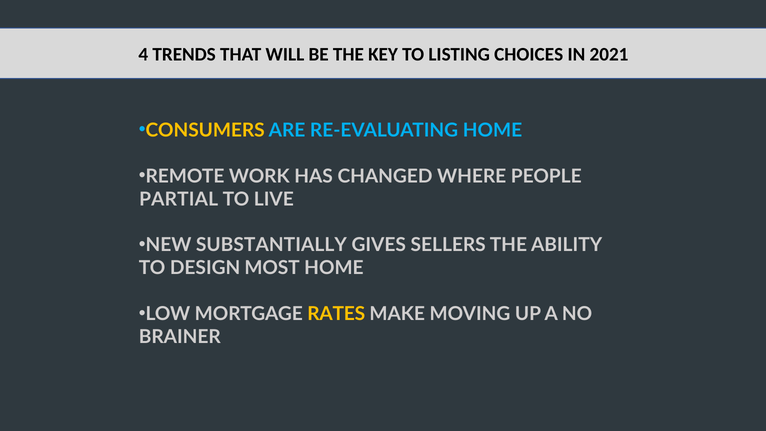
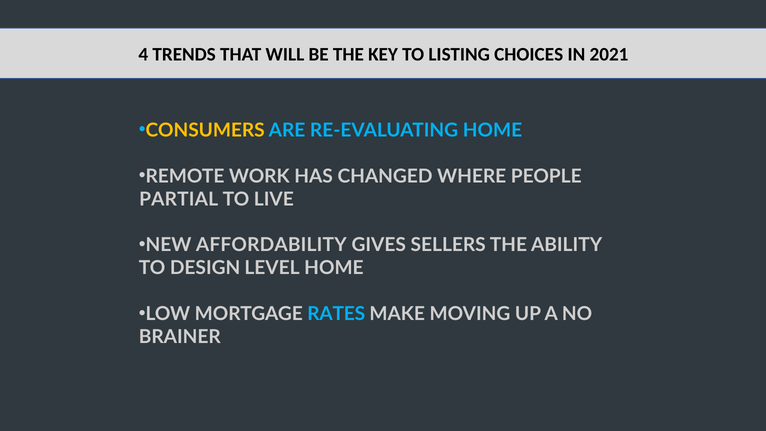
SUBSTANTIALLY: SUBSTANTIALLY -> AFFORDABILITY (271, 245)
MOST: MOST -> LEVEL (272, 268)
RATES colour: yellow -> light blue (336, 314)
